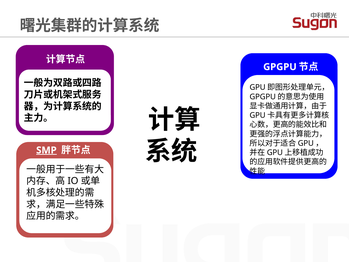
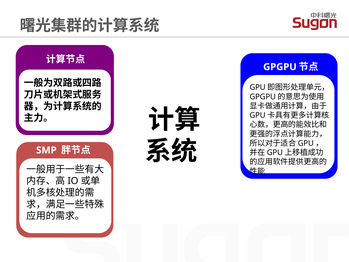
SMP underline: present -> none (46, 150)
